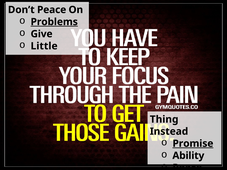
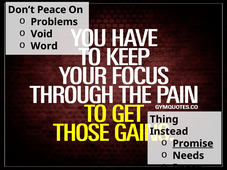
Problems underline: present -> none (54, 22)
Give: Give -> Void (42, 34)
Little: Little -> Word (44, 46)
Ability: Ability -> Needs (188, 156)
